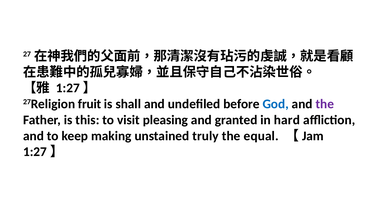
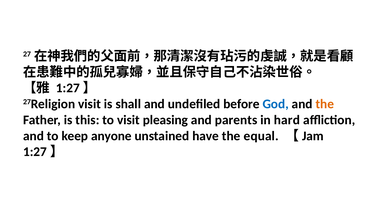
27Religion fruit: fruit -> visit (90, 104)
the colour: purple -> orange (325, 104)
granted: granted -> parents (236, 120)
making: making -> anyone (111, 136)
truly: truly -> have (206, 136)
